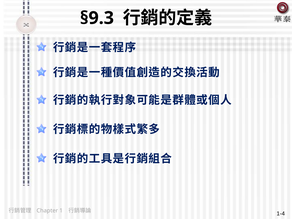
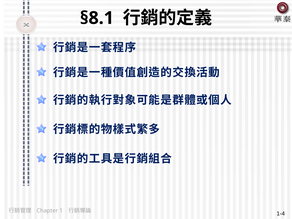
§9.3: §9.3 -> §8.1 (97, 18)
